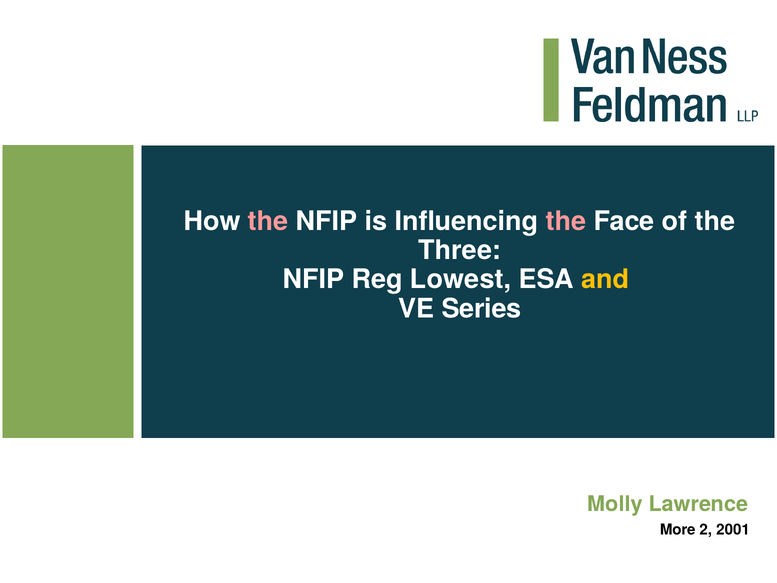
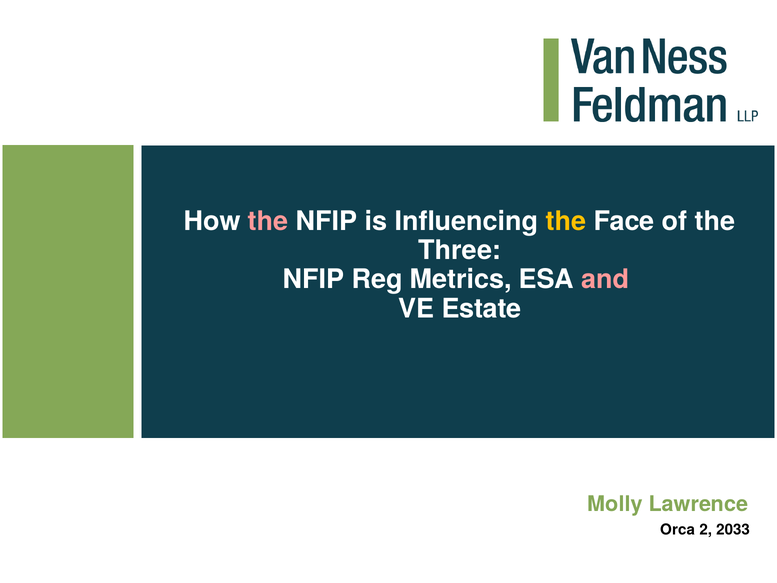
the colour: pink -> yellow (566, 221)
Lowest: Lowest -> Metrics (461, 279)
and colour: yellow -> pink (605, 279)
Series: Series -> Estate (482, 308)
More: More -> Orca (678, 530)
2001: 2001 -> 2033 (733, 530)
